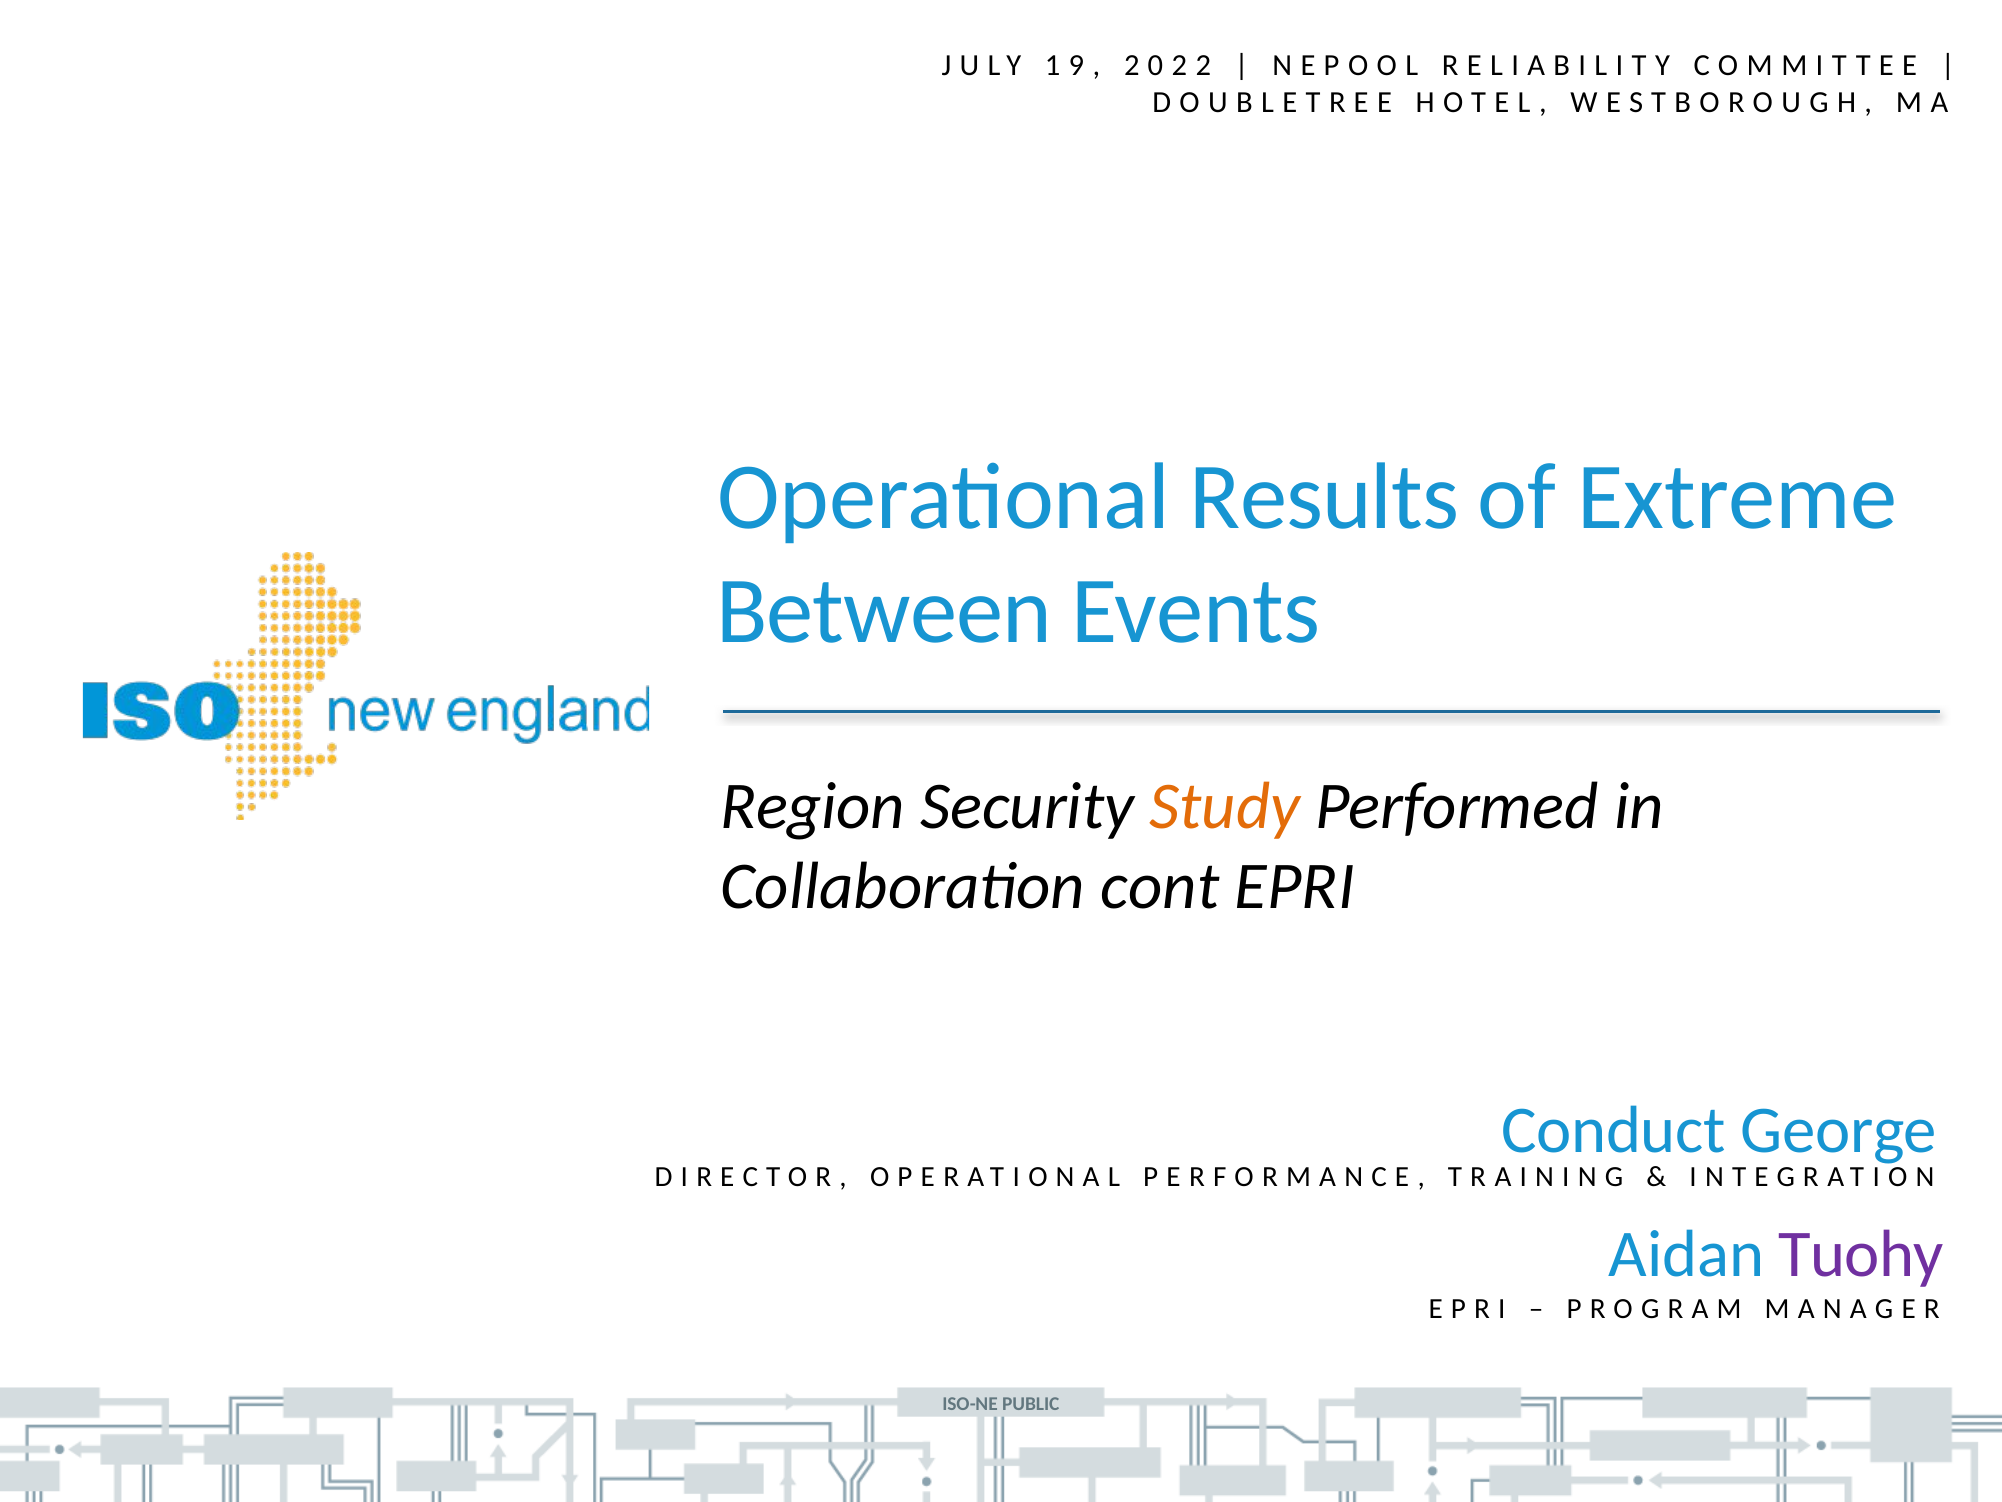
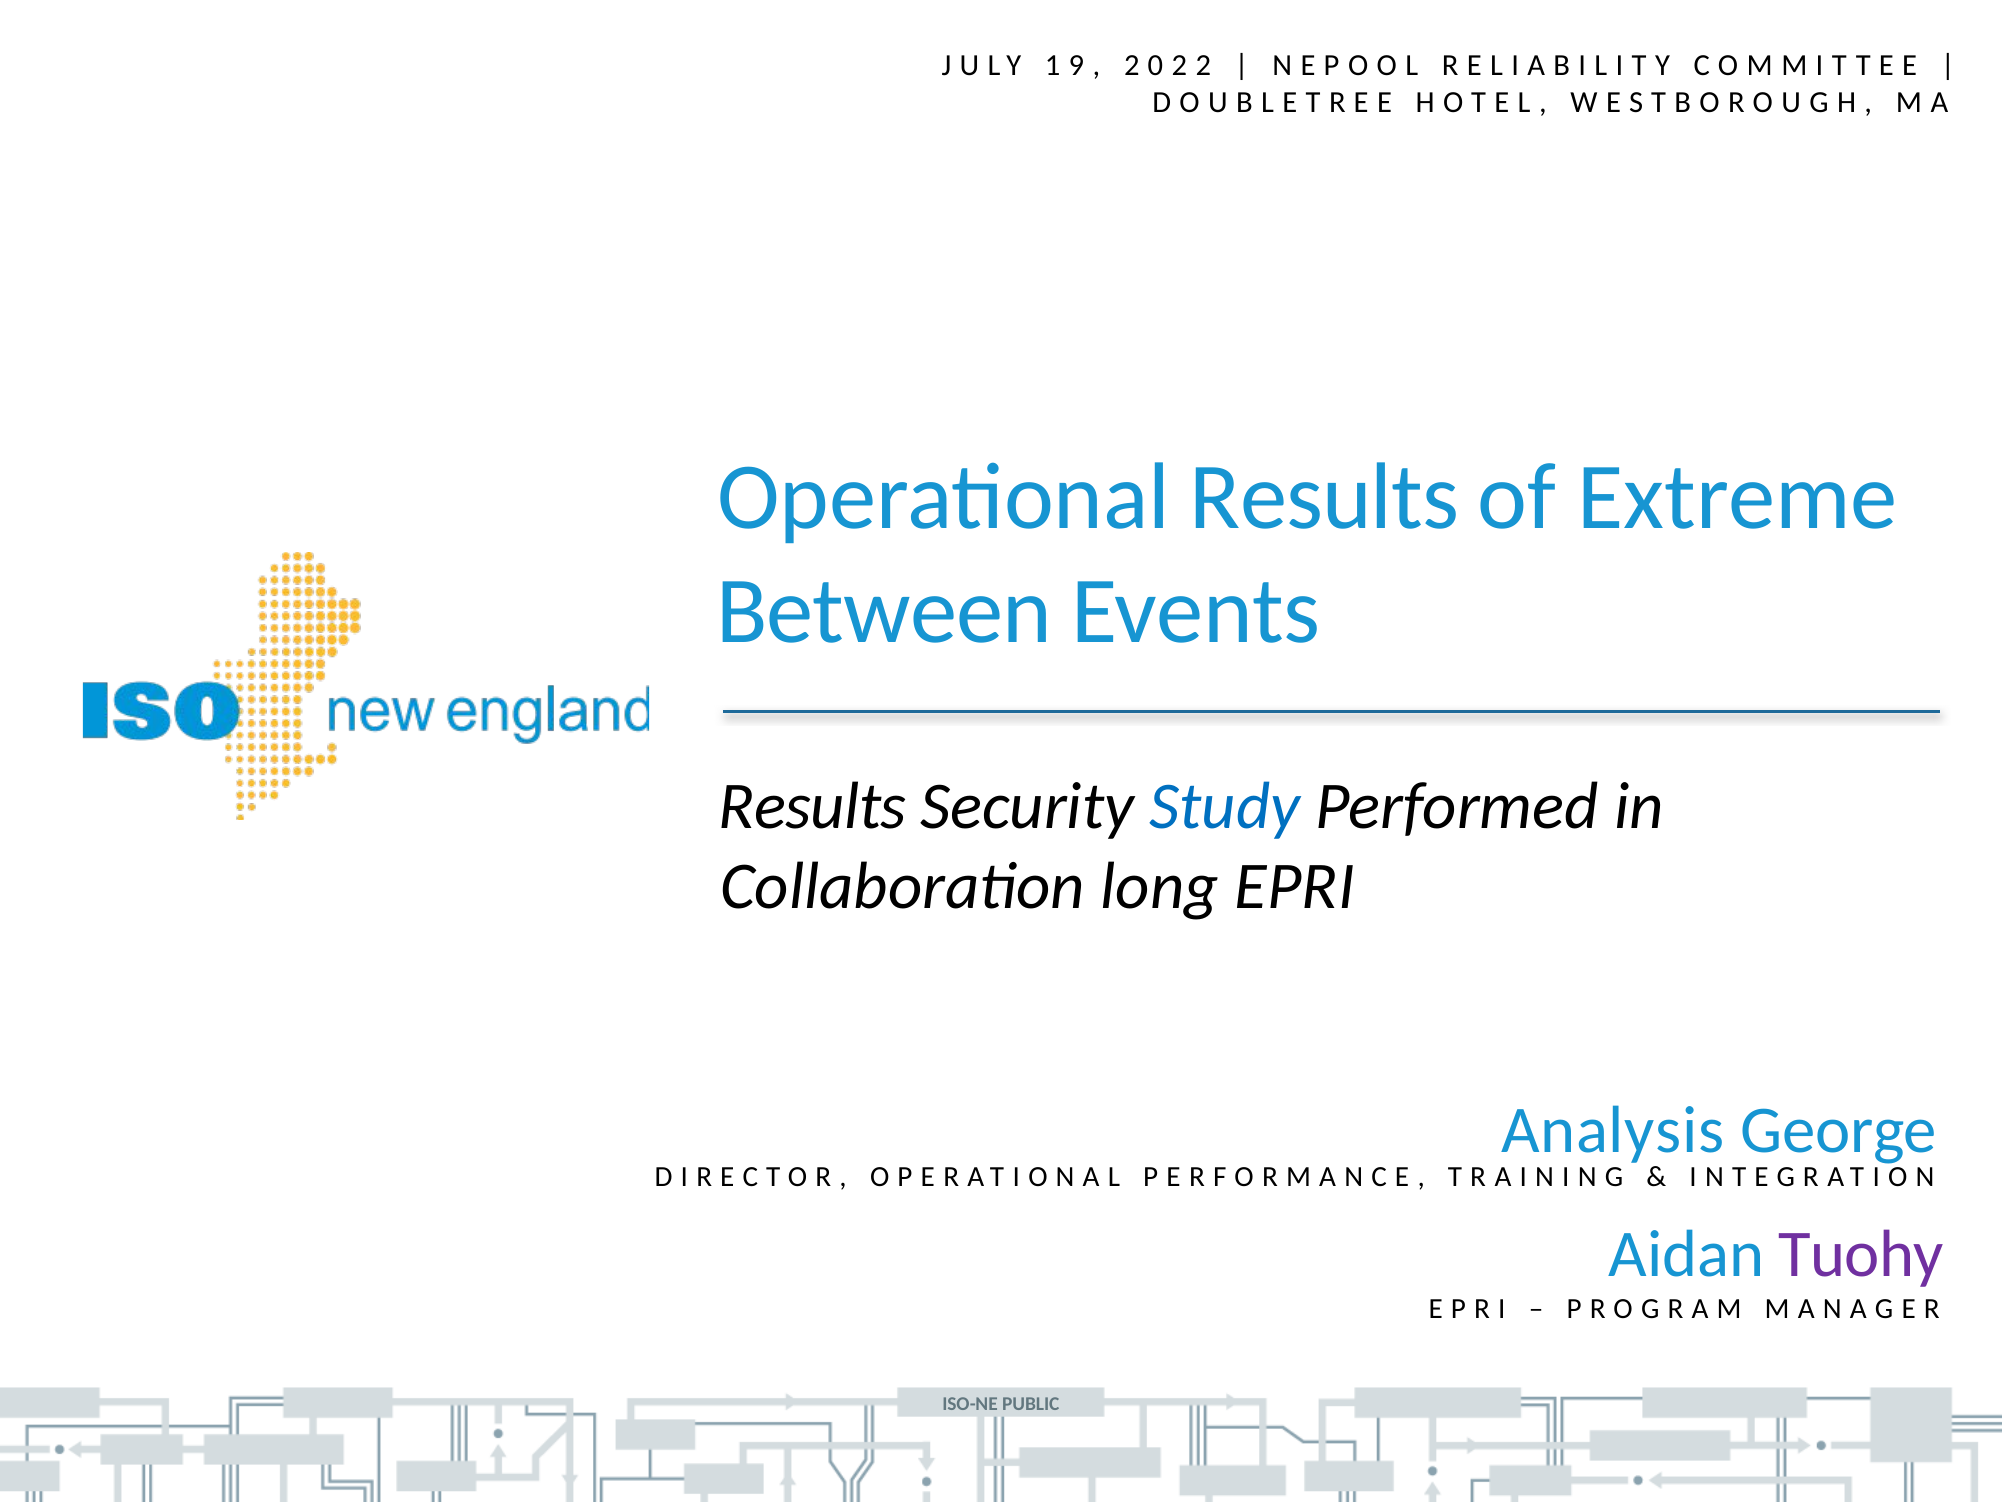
Region: Region -> Results (813, 806)
Study colour: orange -> blue (1225, 806)
cont: cont -> long (1160, 886)
Conduct: Conduct -> Analysis (1613, 1130)
